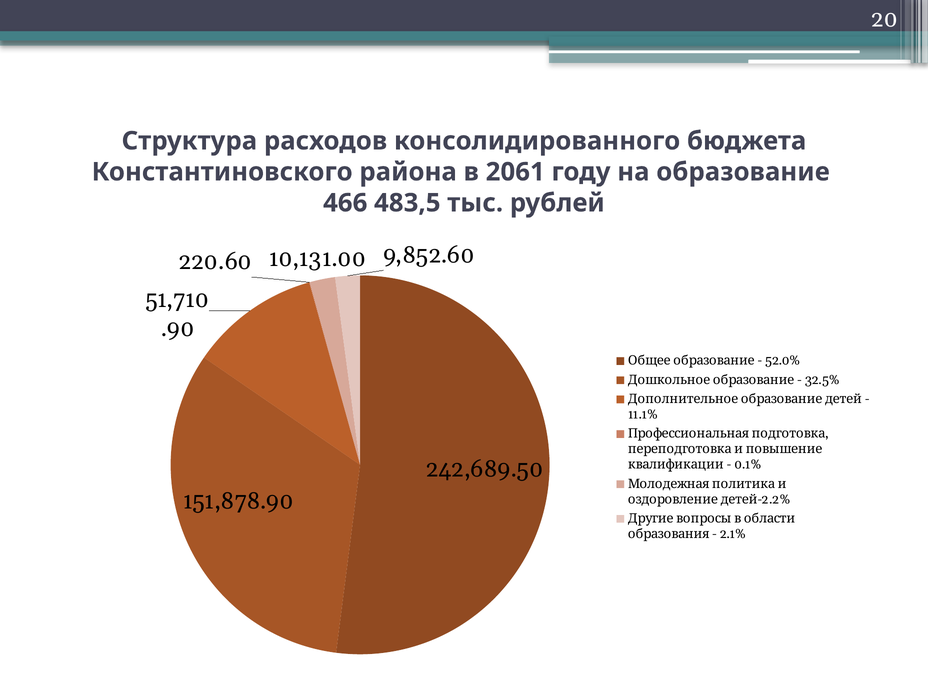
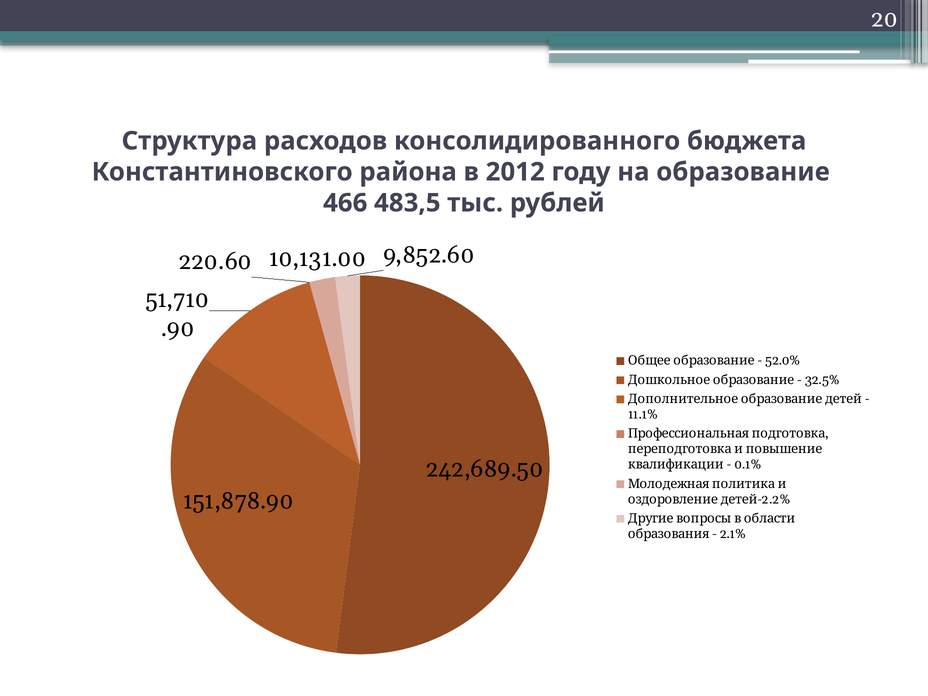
2061: 2061 -> 2012 (515, 172)
